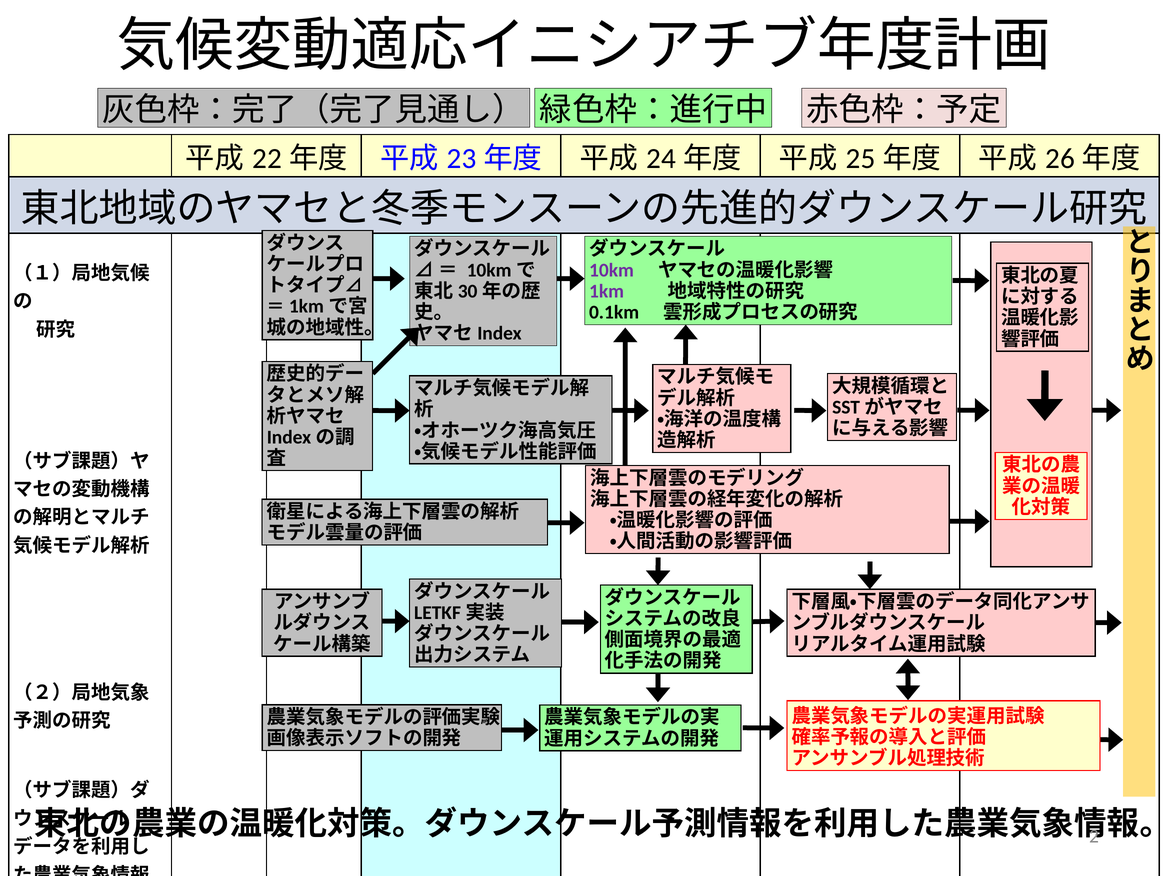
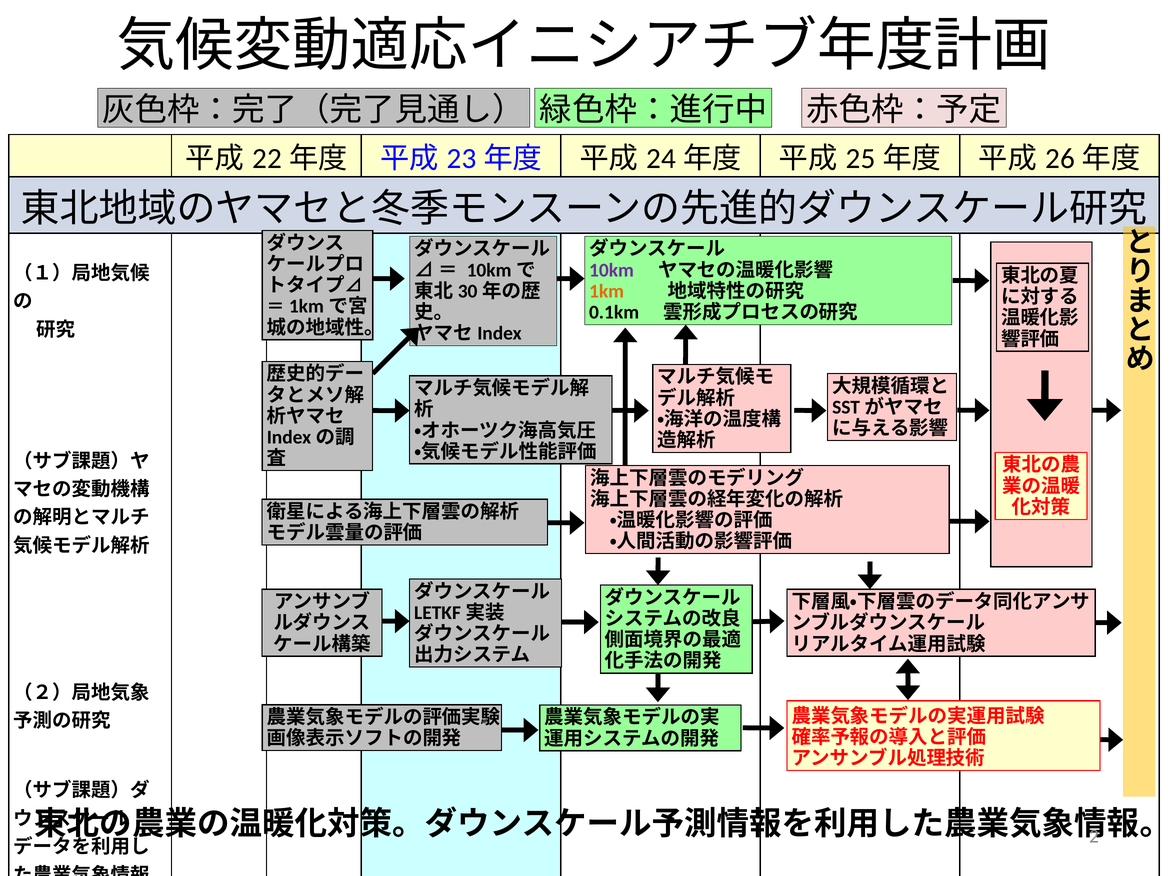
1km colour: purple -> orange (607, 291)
